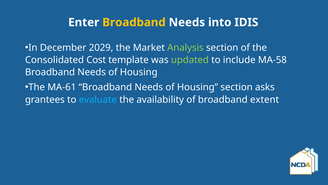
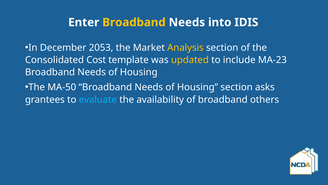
2029: 2029 -> 2053 (101, 48)
Analysis colour: light green -> yellow (185, 48)
updated colour: light green -> yellow (190, 60)
MA-58: MA-58 -> MA-23 (272, 60)
MA-61: MA-61 -> MA-50 (62, 87)
extent: extent -> others (265, 99)
